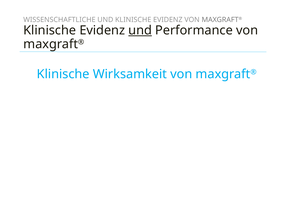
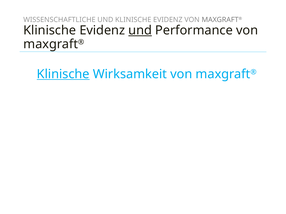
Klinische underline: none -> present (63, 74)
